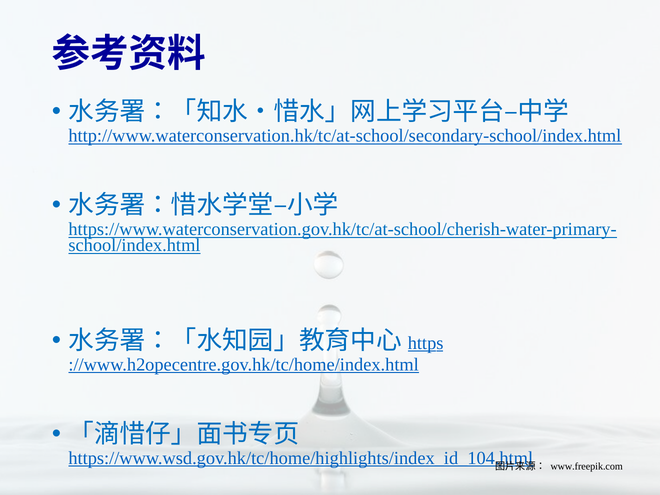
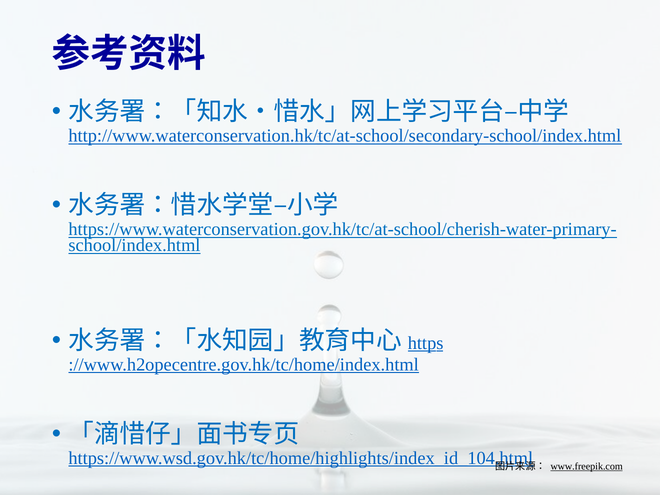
www.freepik.com underline: none -> present (587, 466)
